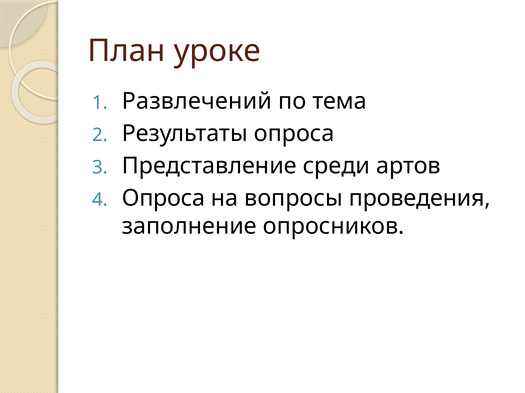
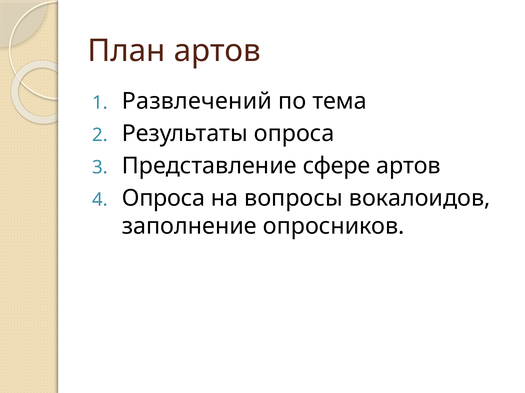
План уроке: уроке -> артов (217, 51)
среди: среди -> сфере (337, 166)
проведения: проведения -> вокалоидов (420, 199)
